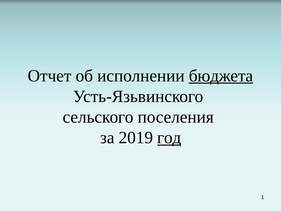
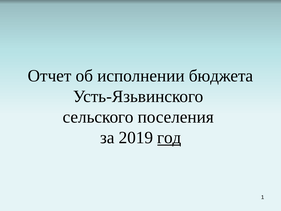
бюджета underline: present -> none (221, 76)
